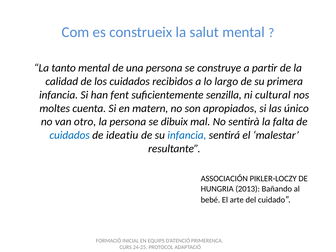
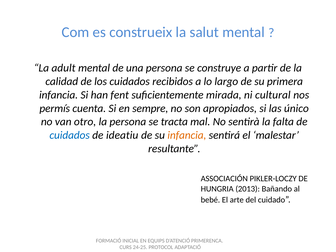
tanto: tanto -> adult (64, 68)
senzilla: senzilla -> mirada (224, 95)
moltes: moltes -> permís (55, 108)
matern: matern -> sempre (150, 108)
dibuix: dibuix -> tracta (174, 122)
infancia colour: blue -> orange (187, 135)
